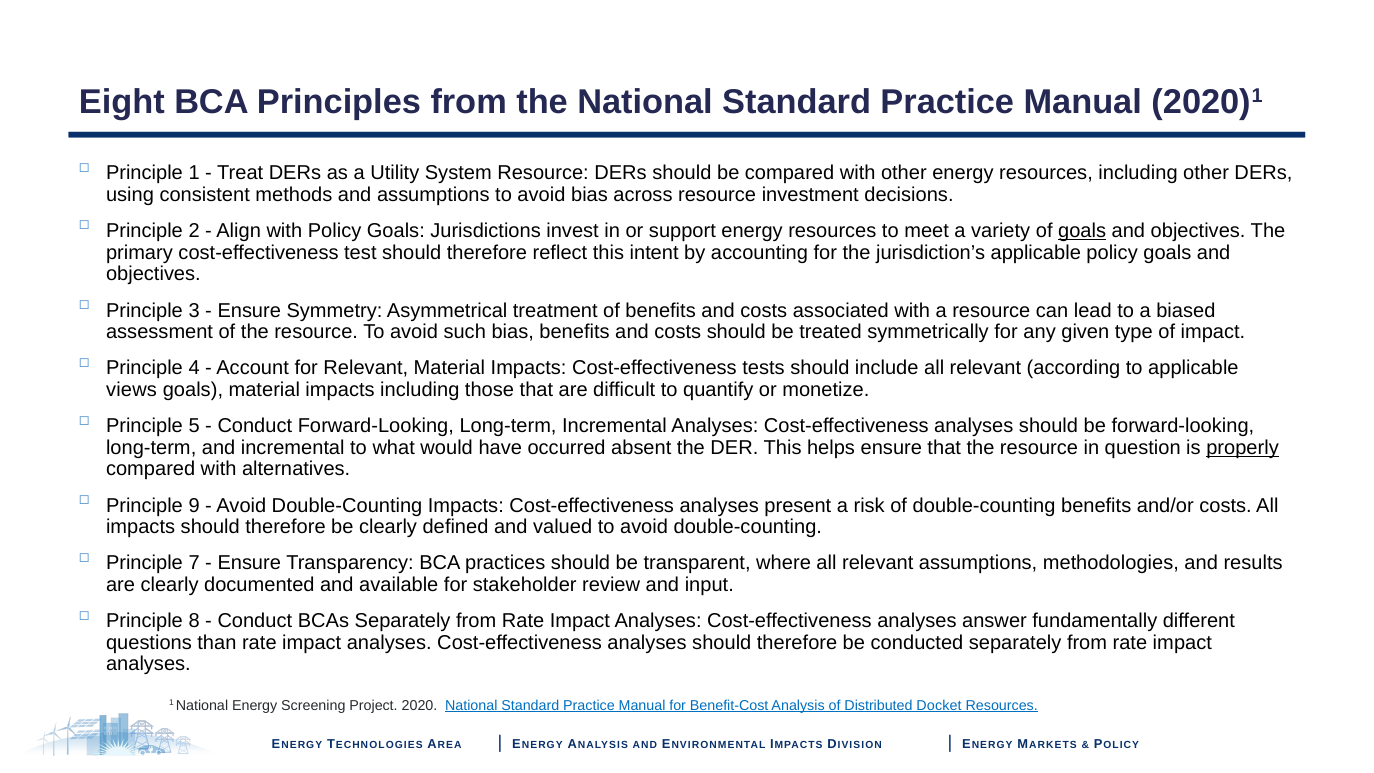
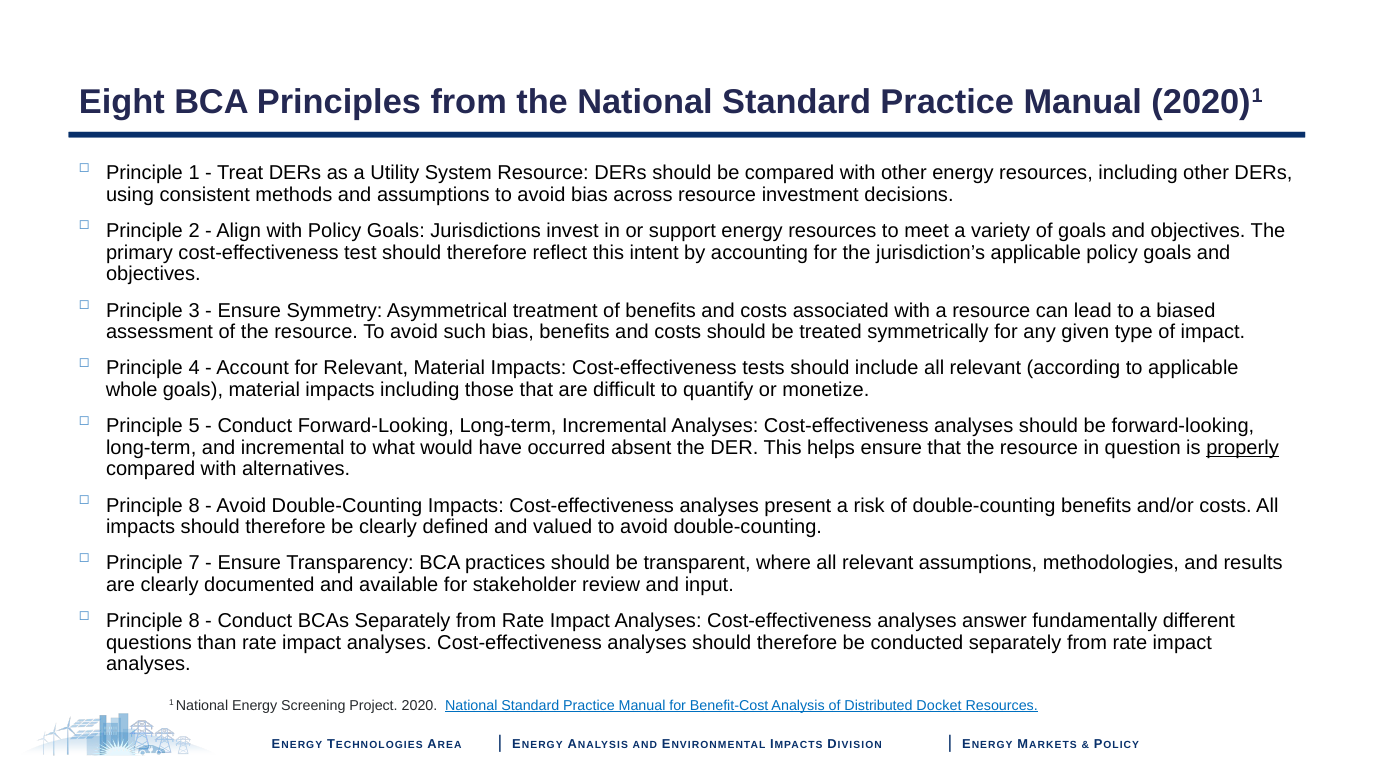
goals underline: present -> none (1082, 231)
views: views -> whole (132, 390)
9: 9 -> 8 (194, 505)
